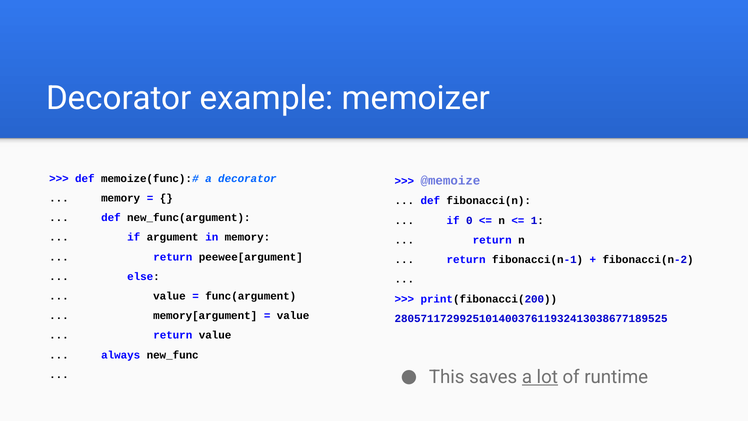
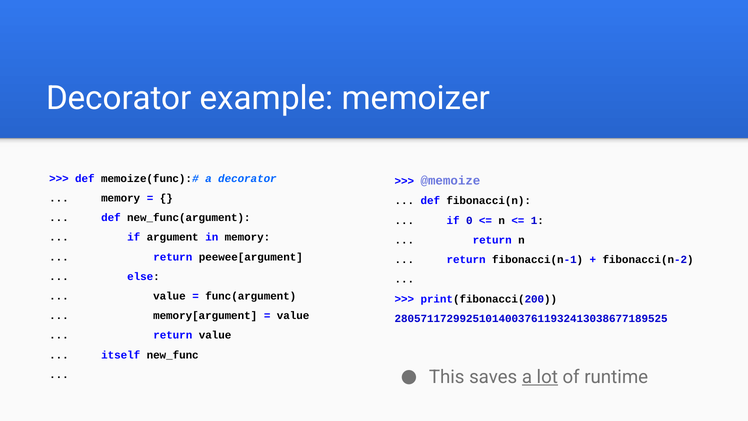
always: always -> itself (121, 355)
